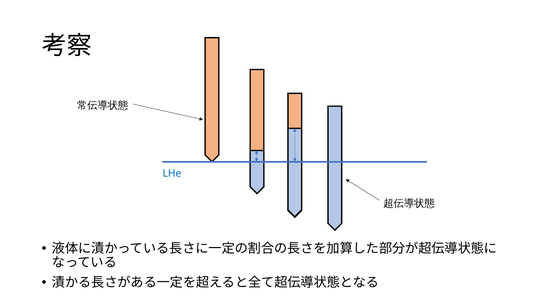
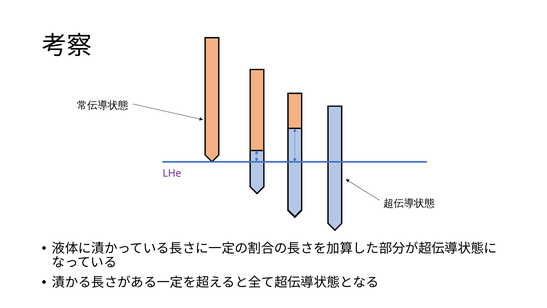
LHe colour: blue -> purple (172, 173)
